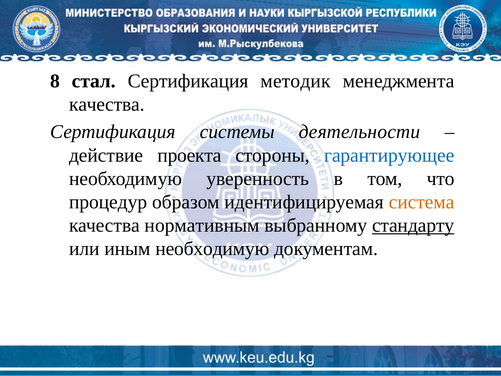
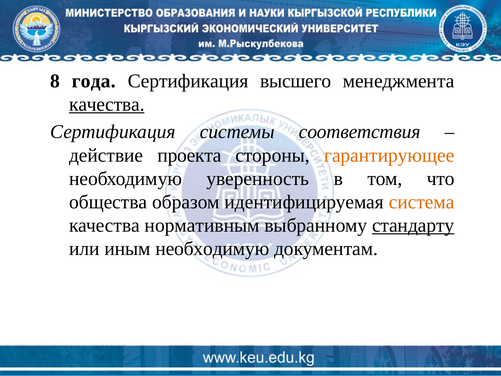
стал: стал -> года (94, 81)
методик: методик -> высшего (296, 81)
качества underline: none -> present (107, 104)
деятельности: деятельности -> соответствия (360, 132)
гарантирующее colour: blue -> orange (389, 155)
процедур: процедур -> общества (108, 202)
